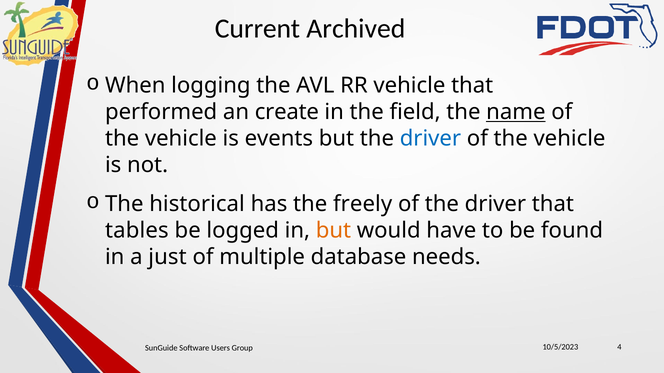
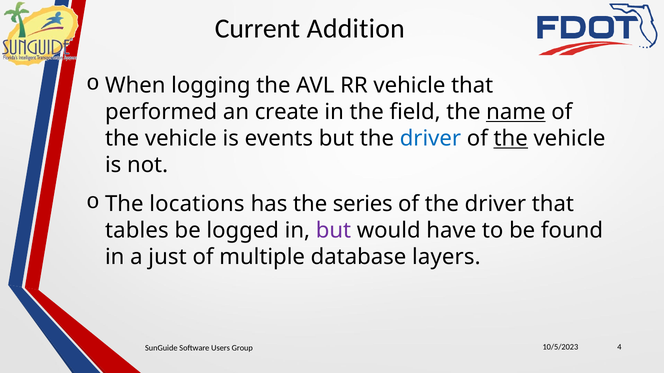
Archived: Archived -> Addition (356, 29)
the underline: none -> present (511, 139)
historical: historical -> locations (197, 204)
freely: freely -> series (363, 204)
but colour: orange -> purple (333, 231)
needs: needs -> layers (446, 257)
